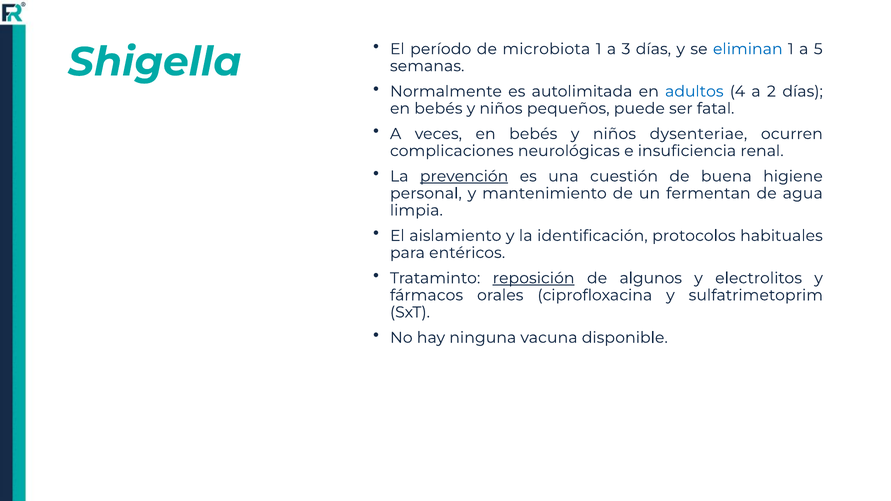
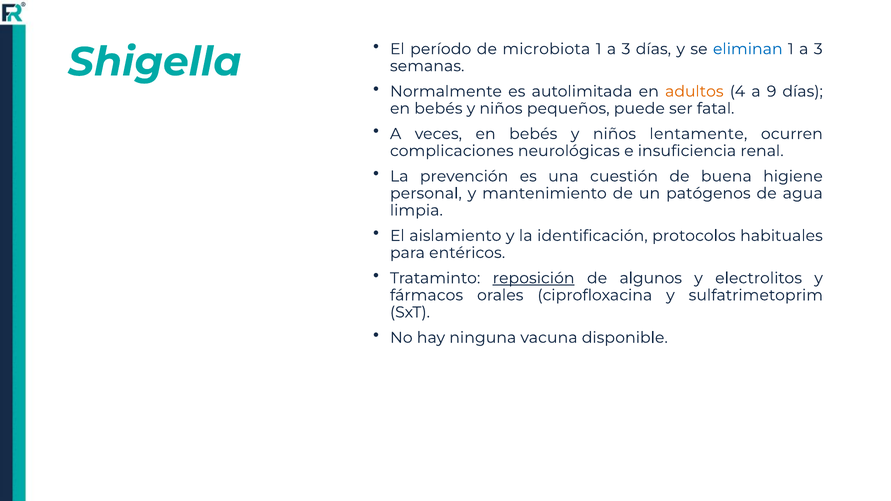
5: 5 -> 3 (818, 49)
adultos colour: blue -> orange (694, 91)
2: 2 -> 9 (772, 91)
dysenteriae: dysenteriae -> lentamente (698, 134)
prevención underline: present -> none (464, 176)
fermentan: fermentan -> patógenos (708, 193)
